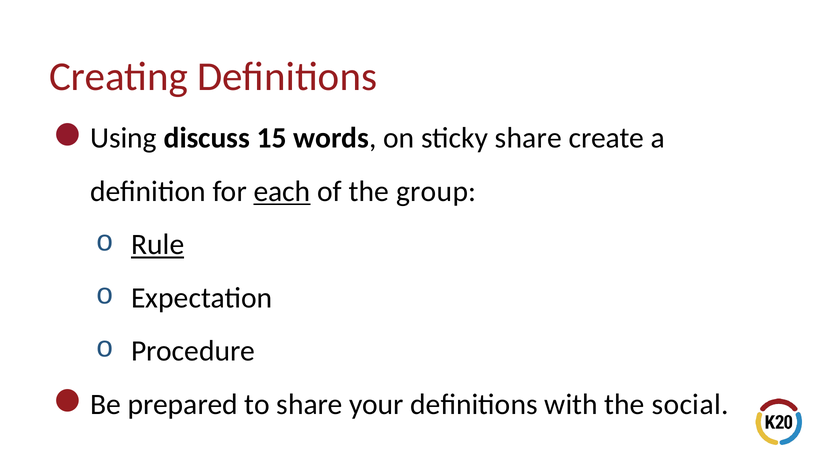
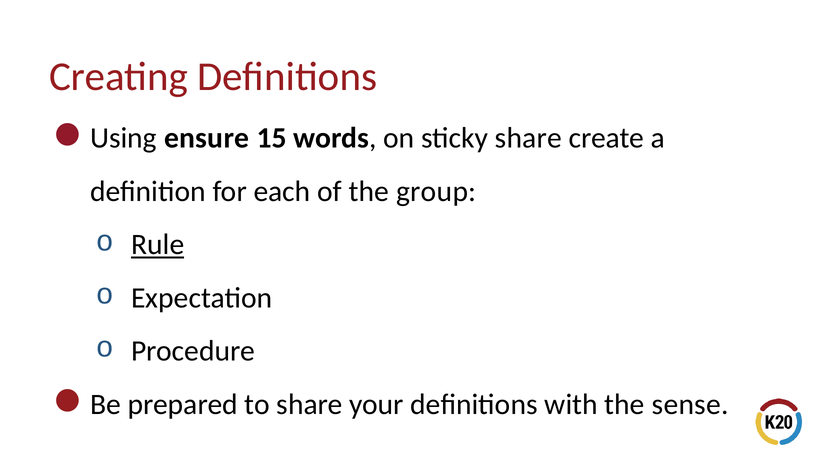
discuss: discuss -> ensure (207, 138)
each underline: present -> none (282, 192)
social: social -> sense (690, 405)
